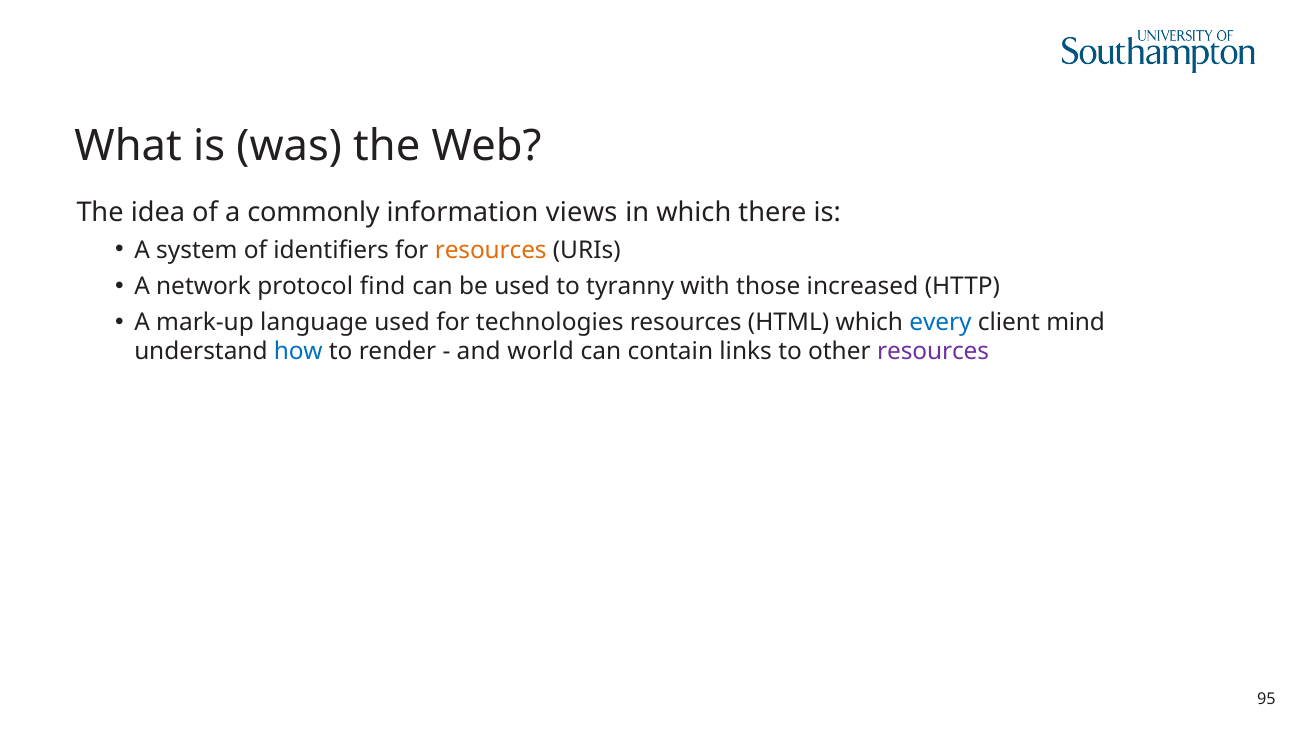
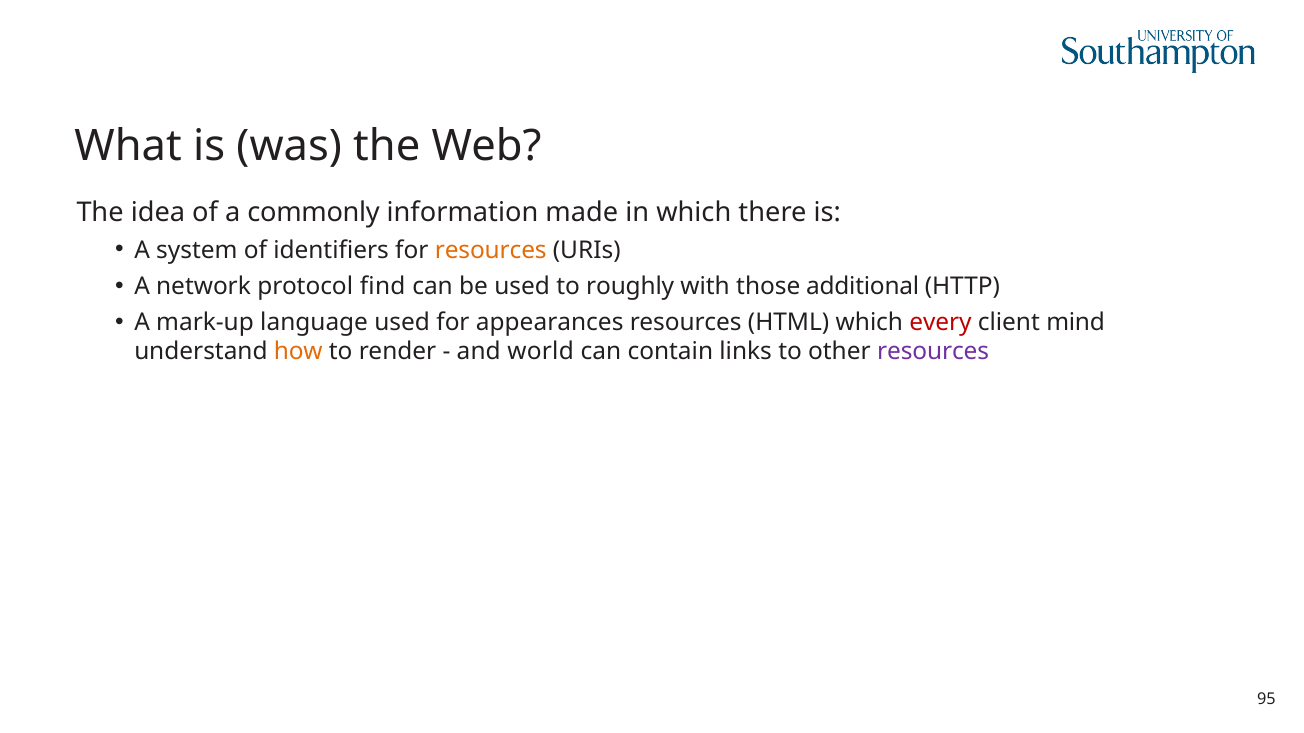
views: views -> made (582, 213)
tyranny: tyranny -> roughly (630, 286)
increased: increased -> additional (863, 286)
technologies: technologies -> appearances (550, 323)
every colour: blue -> red (940, 323)
how colour: blue -> orange (298, 352)
